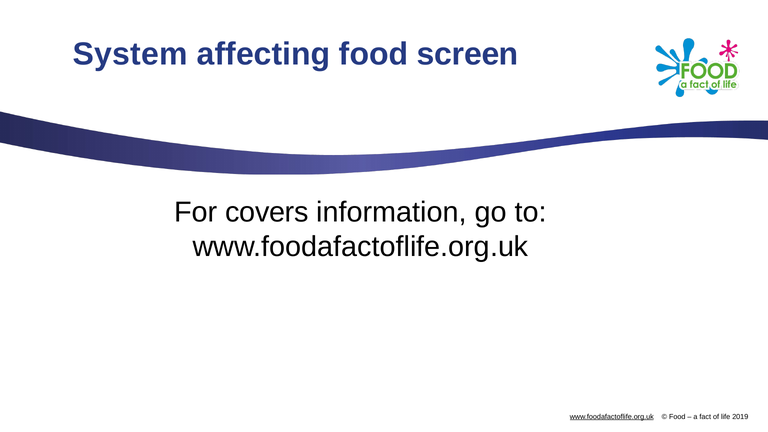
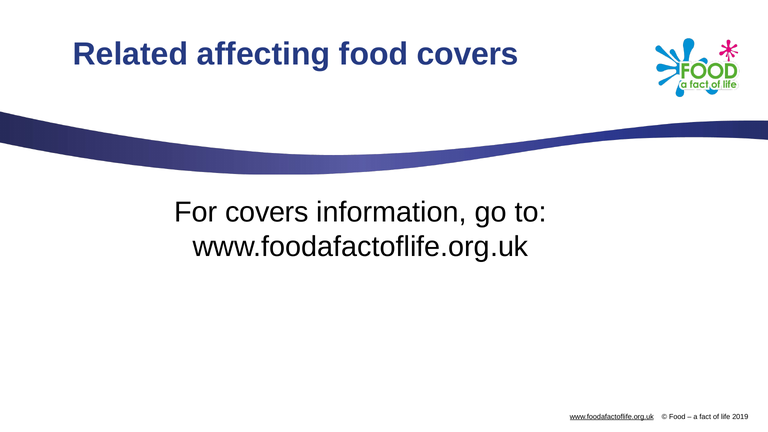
System: System -> Related (130, 54)
food screen: screen -> covers (468, 54)
